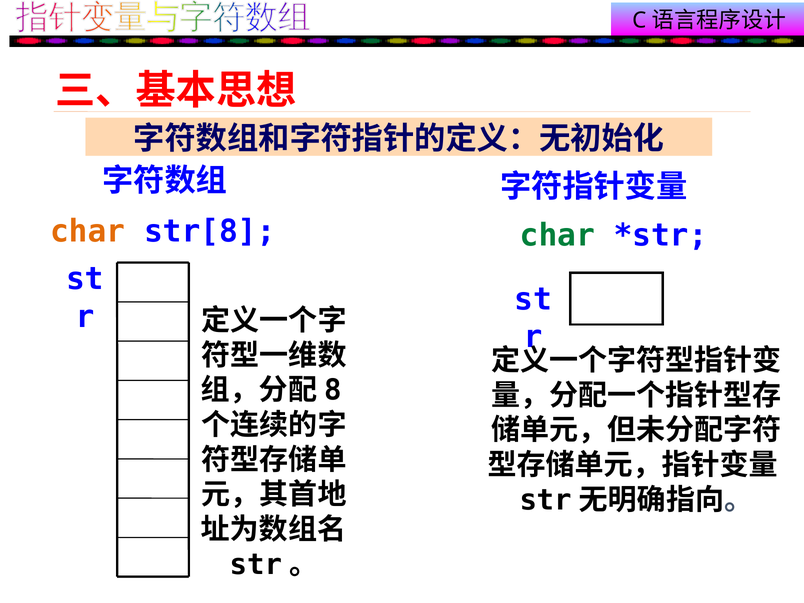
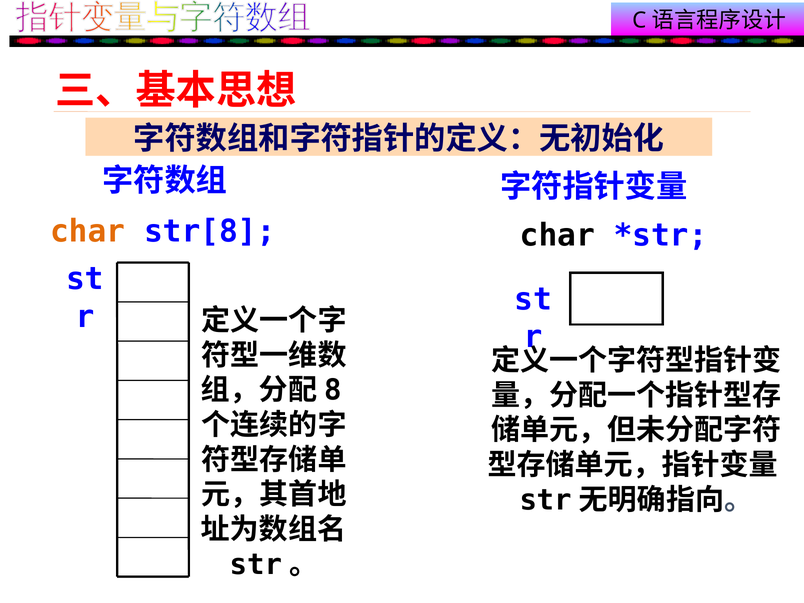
char colour: green -> black (557, 235)
